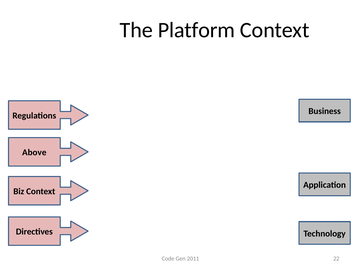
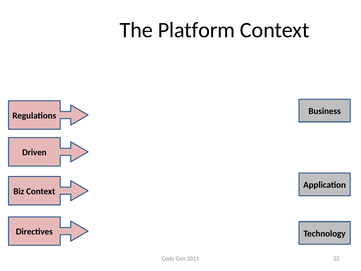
Above: Above -> Driven (34, 152)
